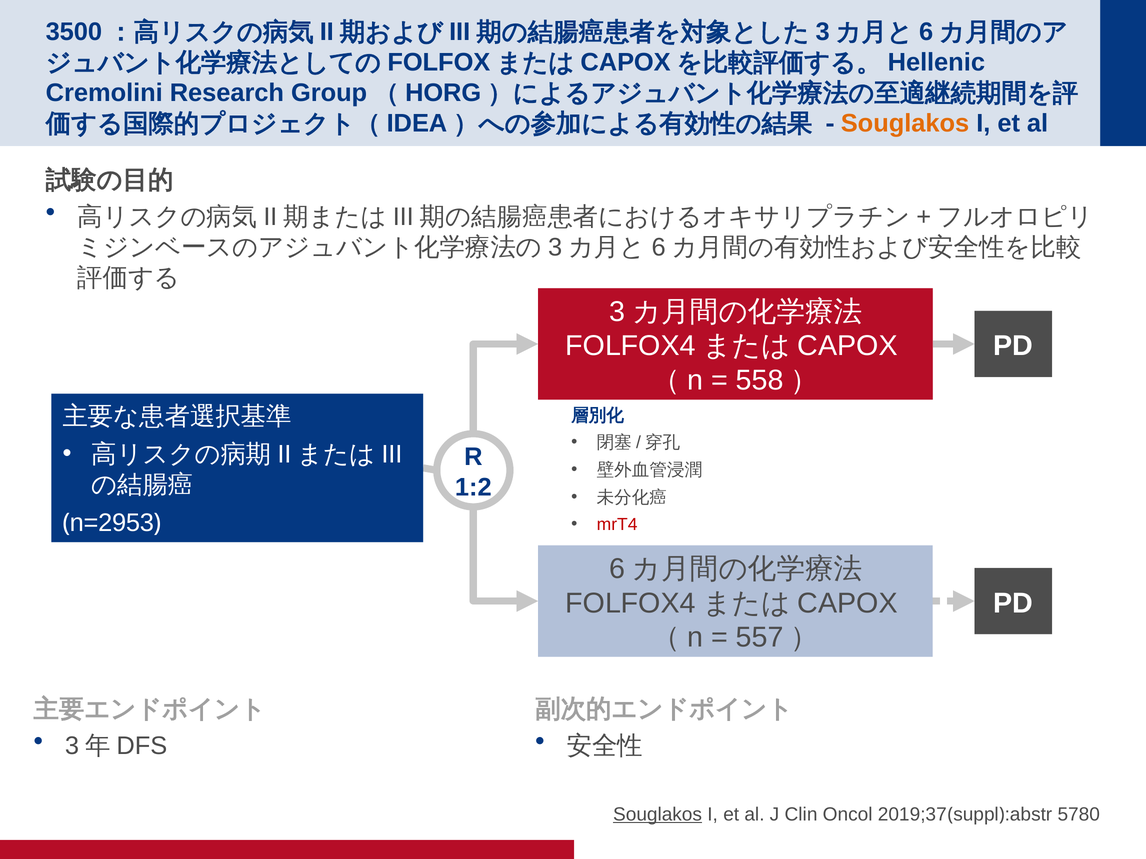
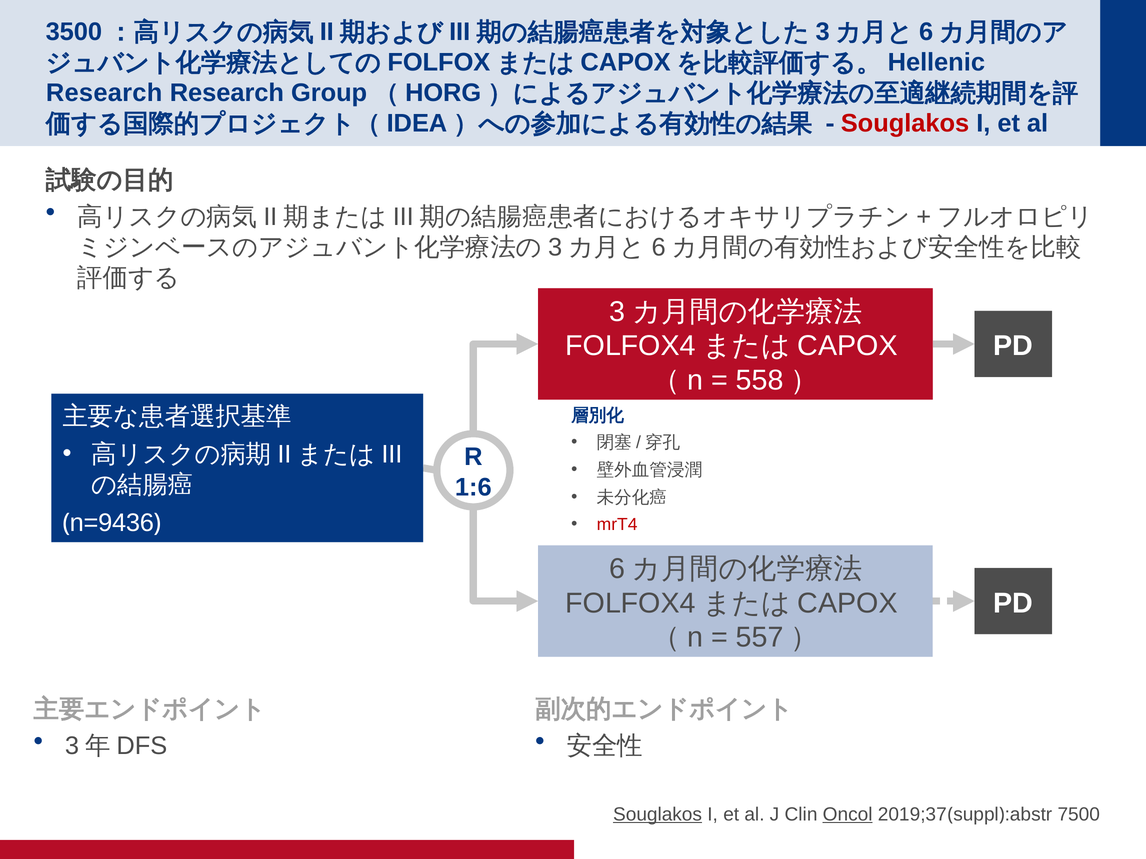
Cremolini: Cremolini -> Research (104, 93)
Souglakos colour: orange -> red (905, 124)
1:2: 1:2 -> 1:6 (473, 488)
n=2953: n=2953 -> n=9436 (112, 523)
Oncol underline: none -> present (848, 815)
5780: 5780 -> 7500 (1079, 815)
